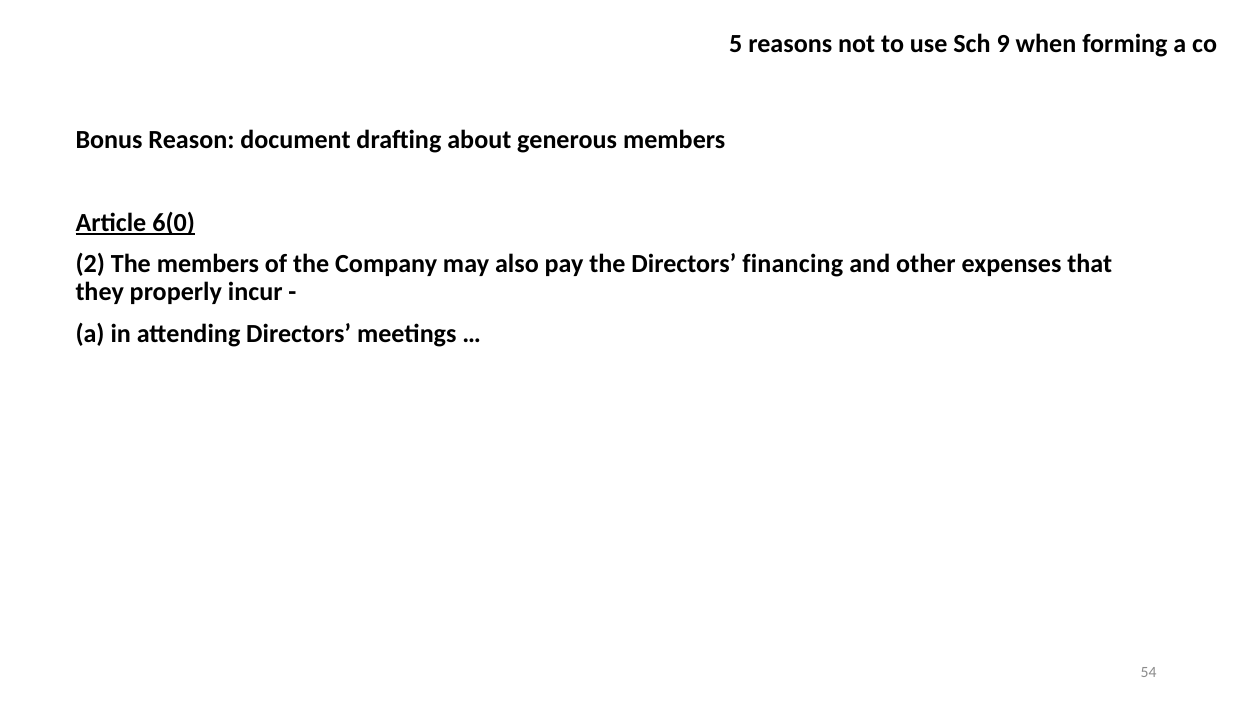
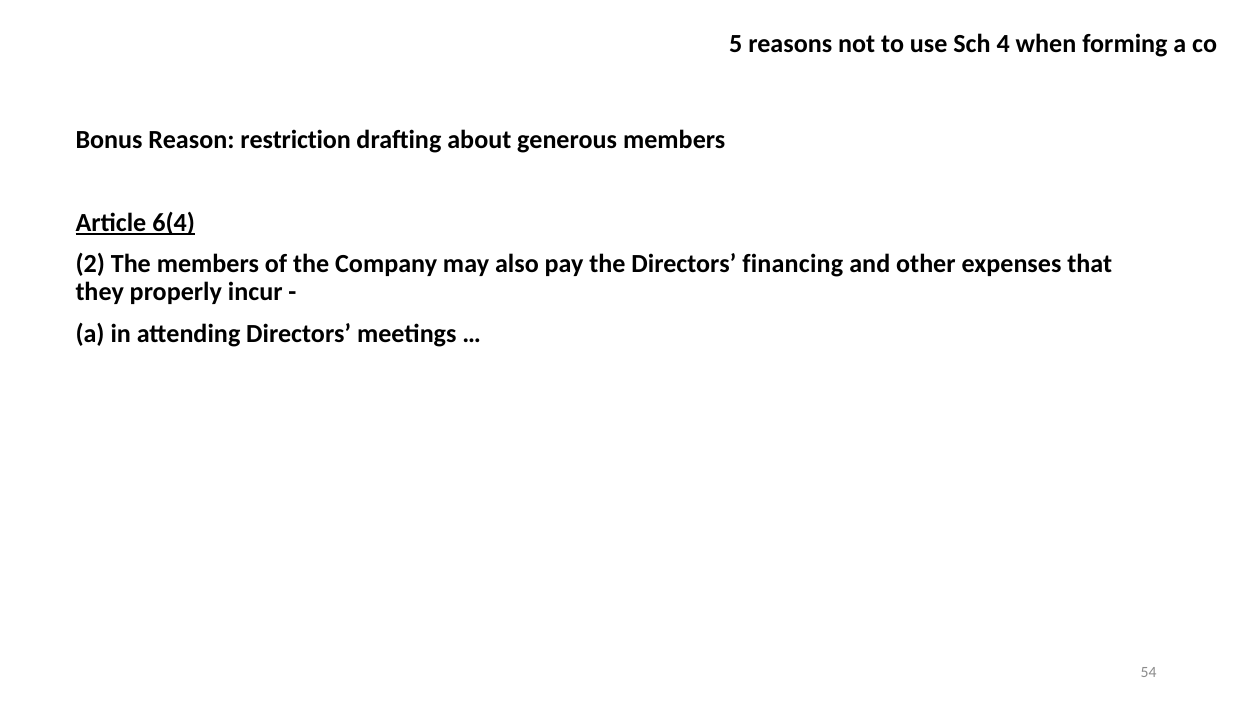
9: 9 -> 4 (1003, 44)
document: document -> restriction (296, 140)
6(0: 6(0 -> 6(4 (174, 223)
